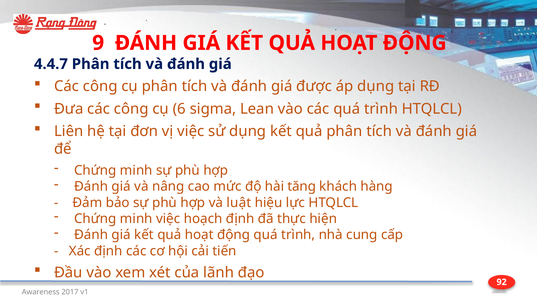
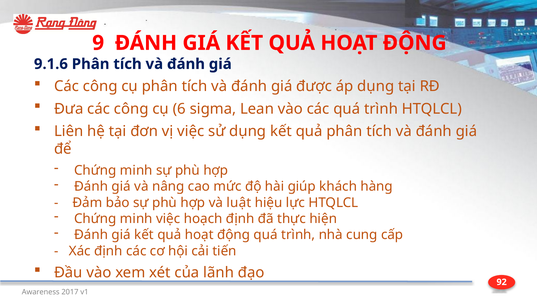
4.4.7: 4.4.7 -> 9.1.6 (51, 64)
tăng: tăng -> giúp (302, 187)
